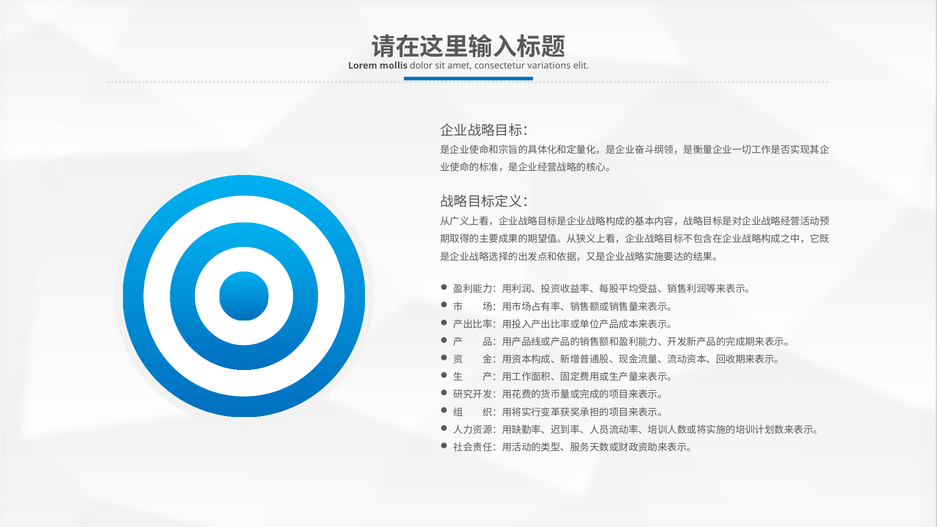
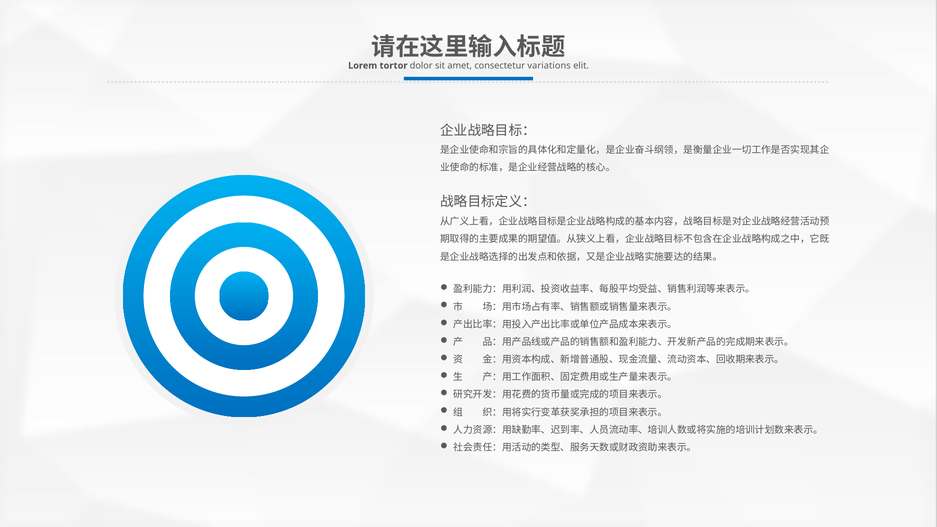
mollis: mollis -> tortor (394, 66)
